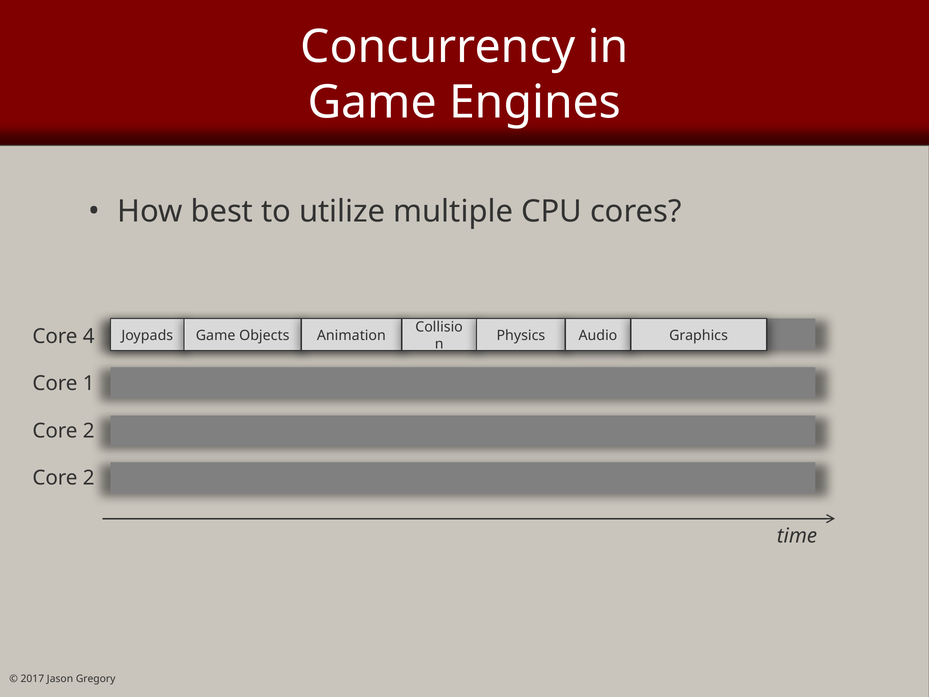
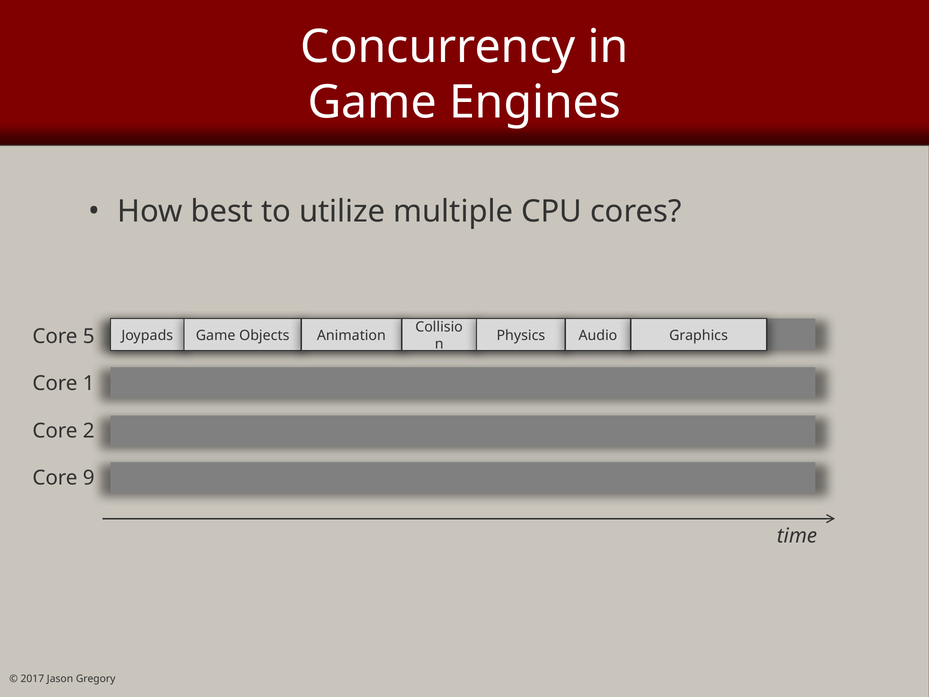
4: 4 -> 5 (89, 336)
2: 2 -> 9 (89, 478)
